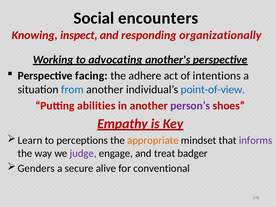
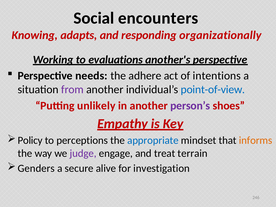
inspect: inspect -> adapts (79, 35)
advocating: advocating -> evaluations (116, 60)
facing: facing -> needs (91, 76)
from colour: blue -> purple (72, 90)
abilities: abilities -> unlikely (96, 106)
Learn: Learn -> Policy (30, 140)
appropriate colour: orange -> blue (153, 140)
informs colour: purple -> orange (256, 140)
badger: badger -> terrain (193, 153)
conventional: conventional -> investigation (162, 168)
